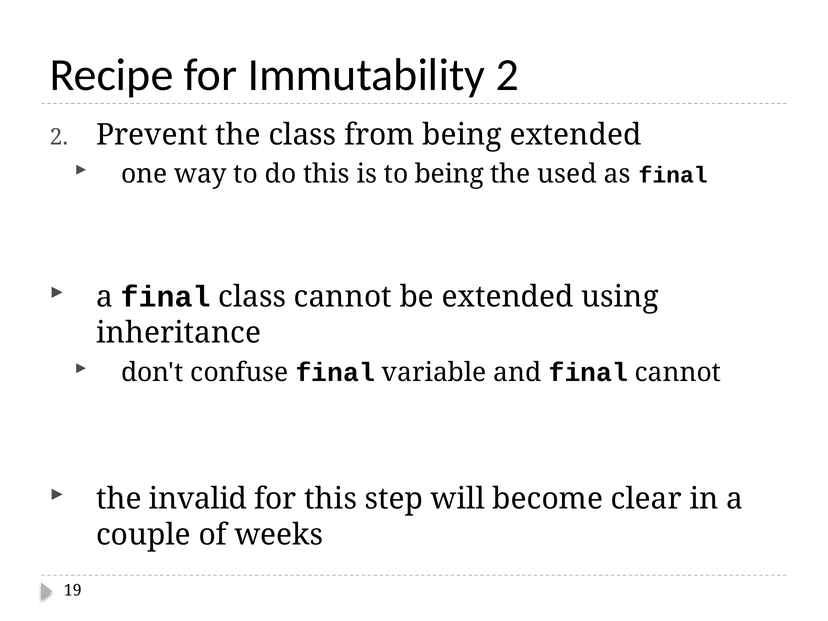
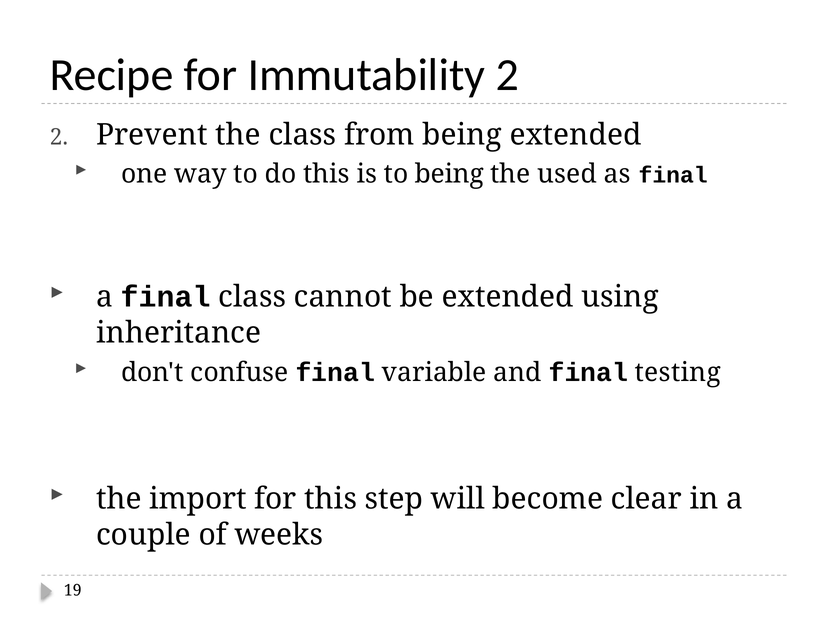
final cannot: cannot -> testing (678, 372)
invalid: invalid -> import (198, 499)
